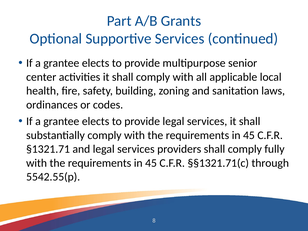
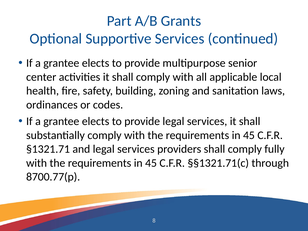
5542.55(p: 5542.55(p -> 8700.77(p (53, 177)
